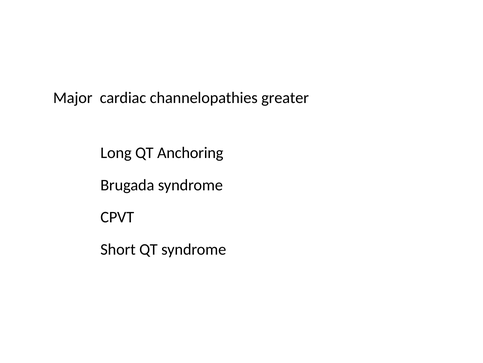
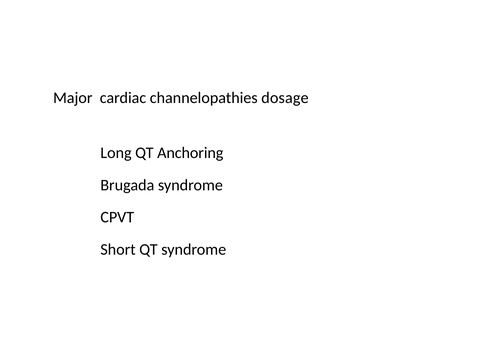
greater: greater -> dosage (285, 98)
